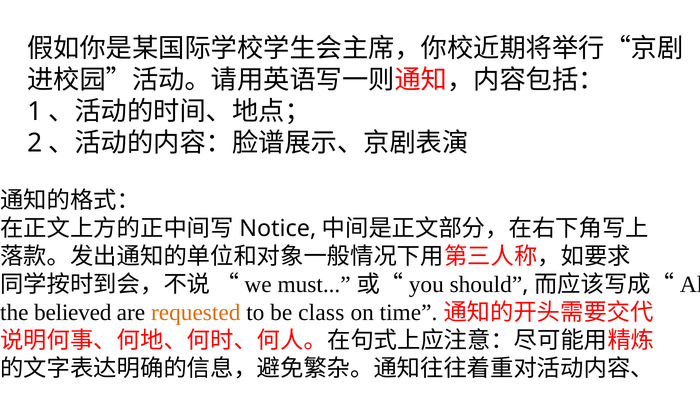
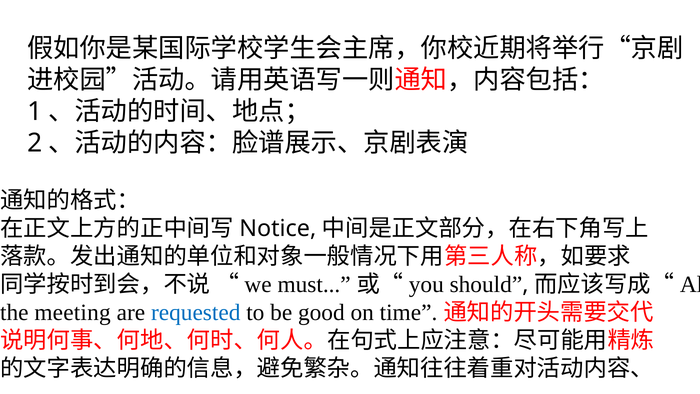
believed: believed -> meeting (73, 312)
requested colour: orange -> blue (196, 312)
class: class -> good (321, 312)
